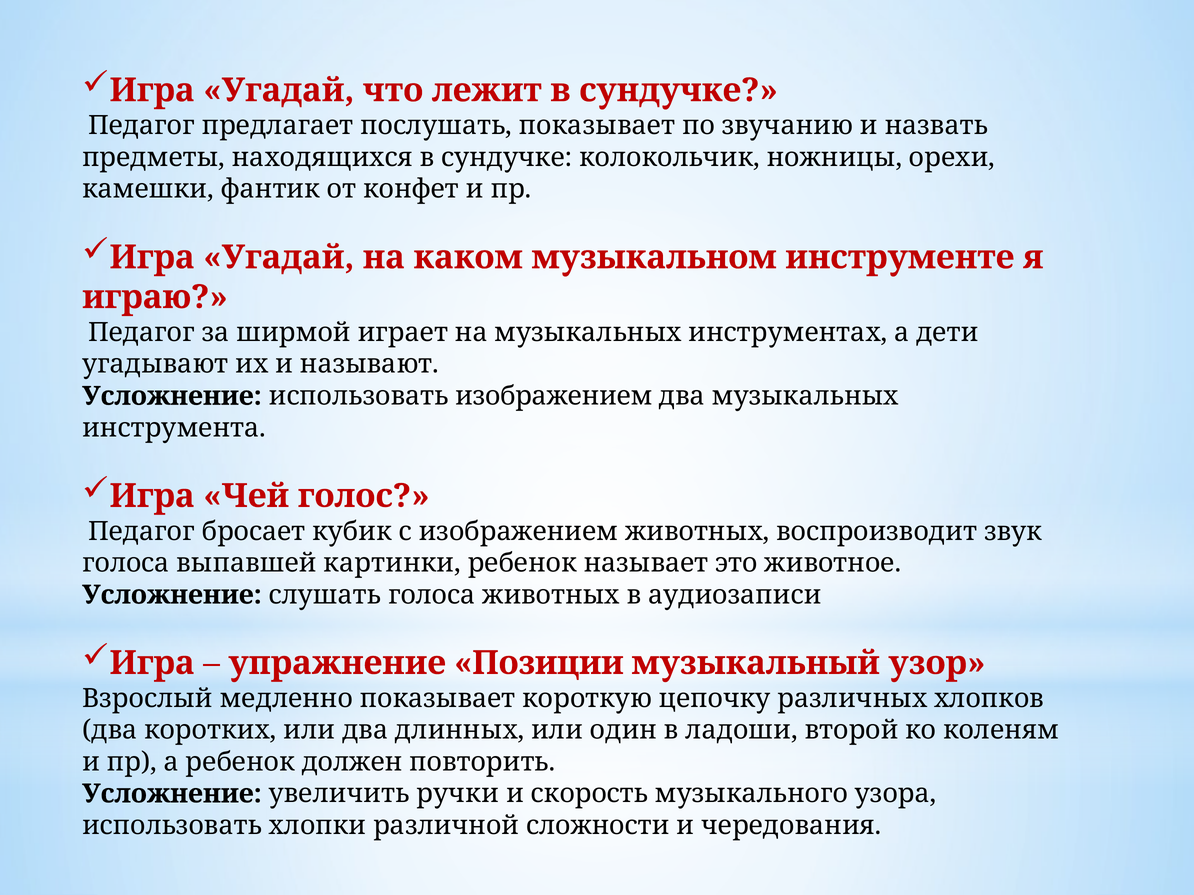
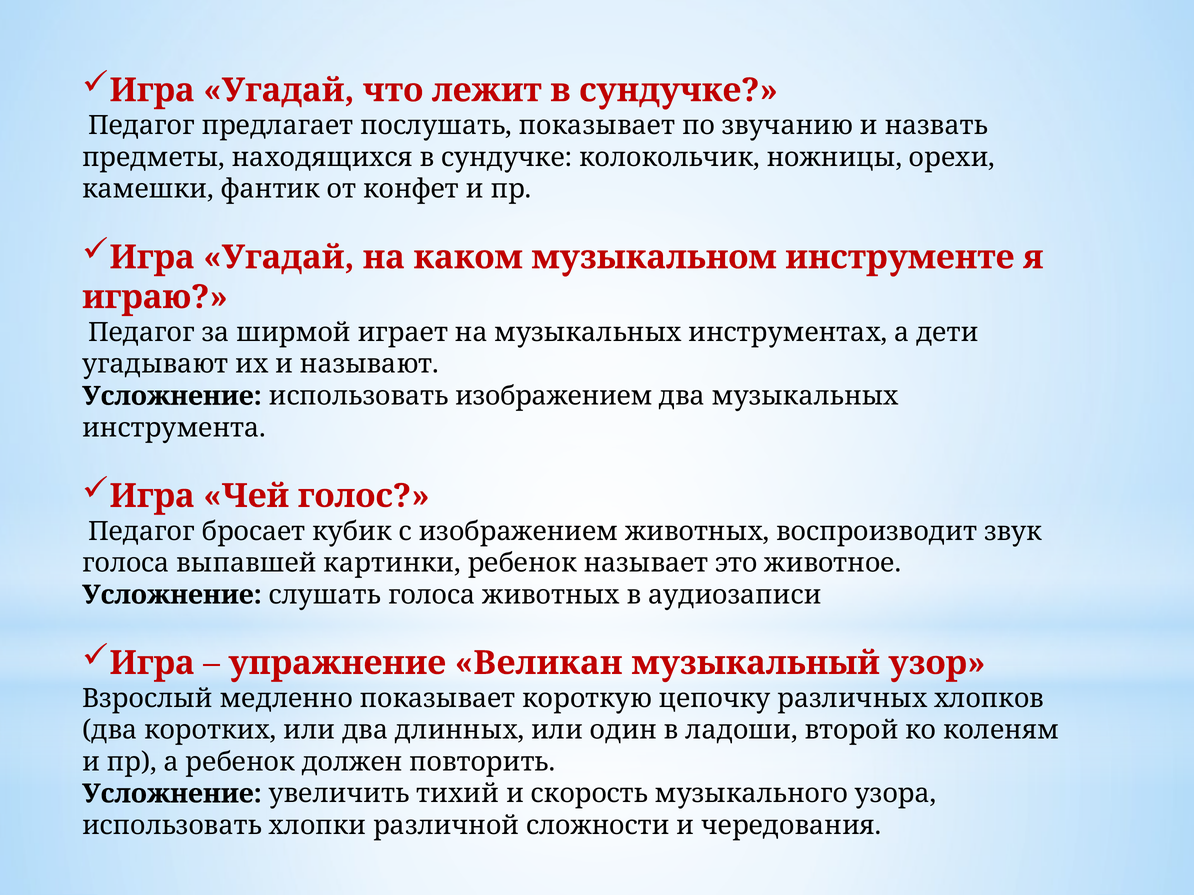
Позиции: Позиции -> Великан (539, 663)
ручки: ручки -> тихий (458, 794)
